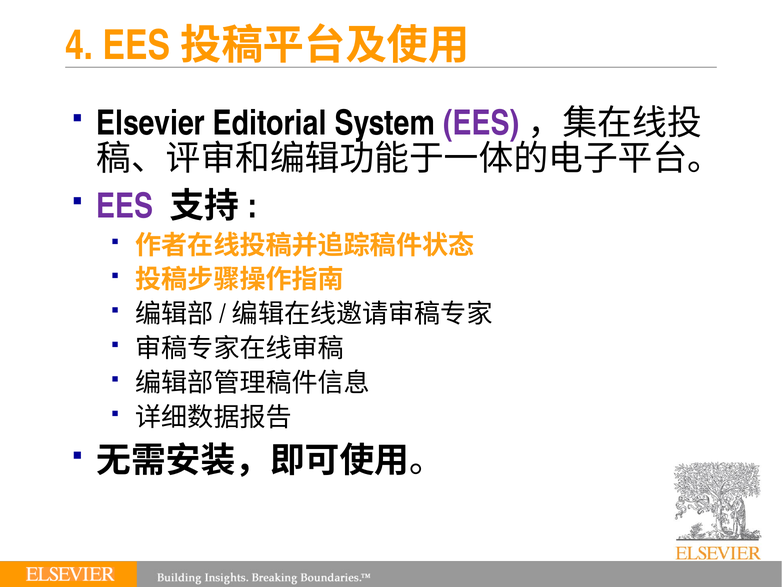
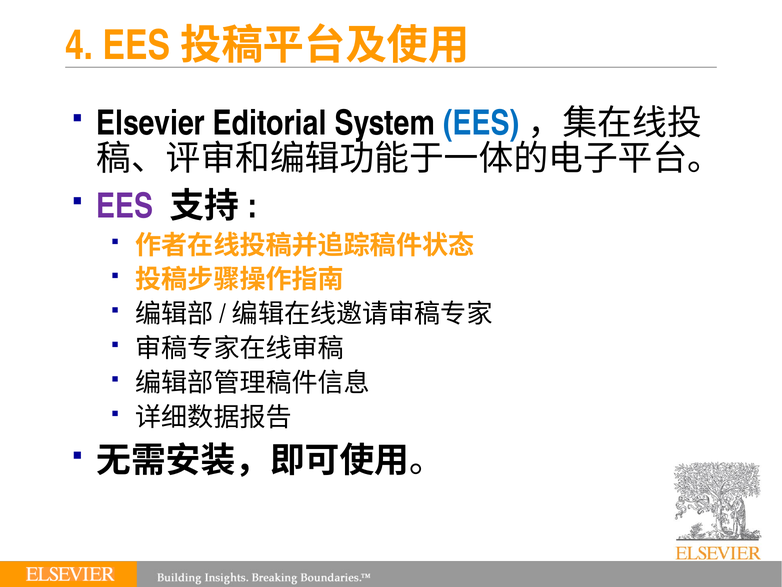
EES colour: purple -> blue (481, 123)
